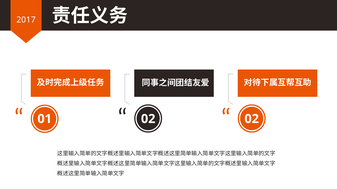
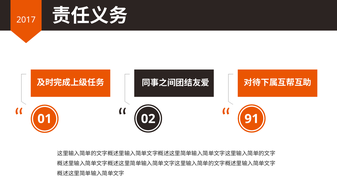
02 02: 02 -> 91 (252, 119)
